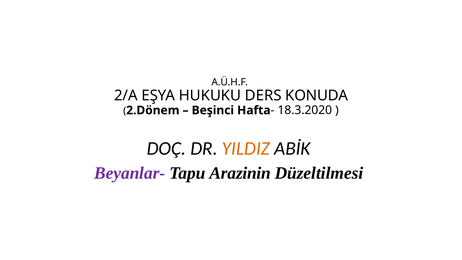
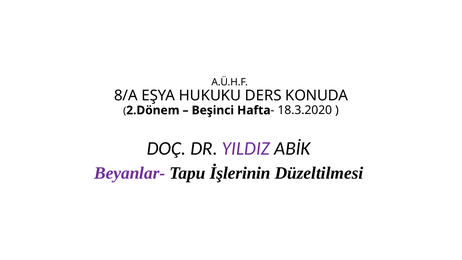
2/A: 2/A -> 8/A (126, 96)
YILDIZ colour: orange -> purple (246, 148)
Arazinin: Arazinin -> İşlerinin (240, 173)
